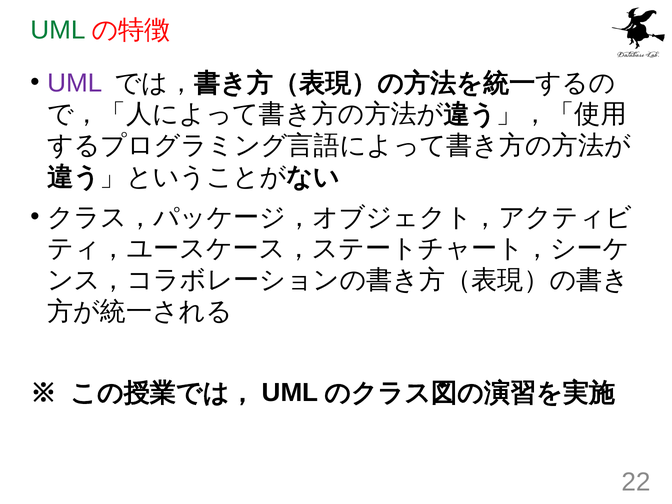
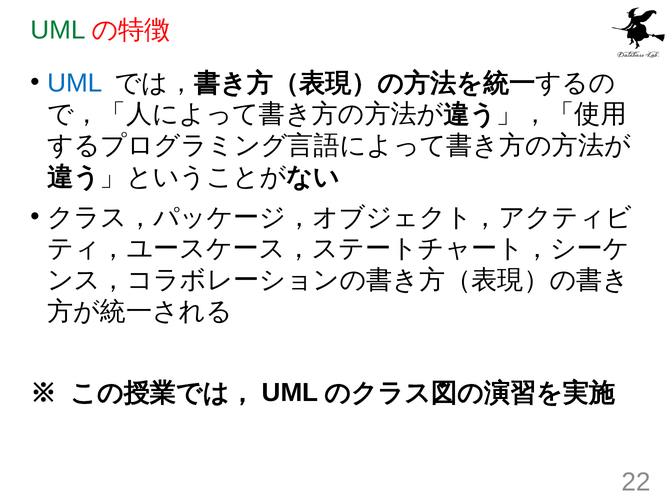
UML colour: purple -> blue (75, 83)
